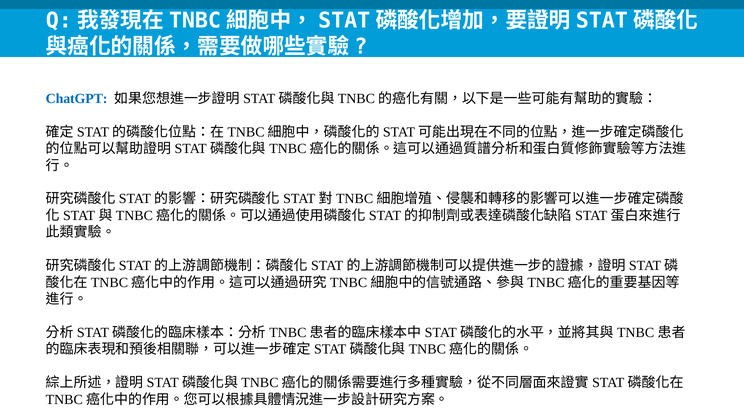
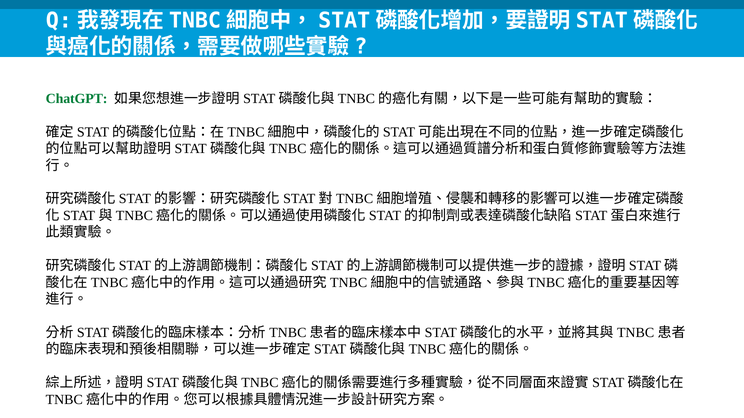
ChatGPT colour: blue -> green (77, 99)
